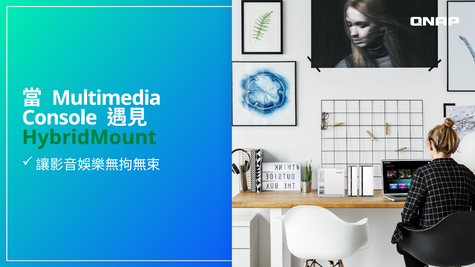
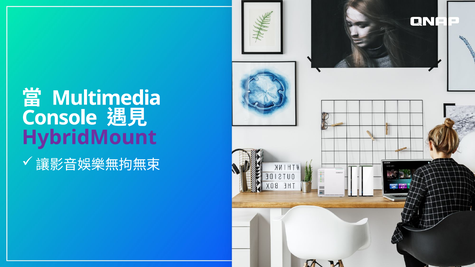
HybridMount colour: green -> purple (89, 138)
